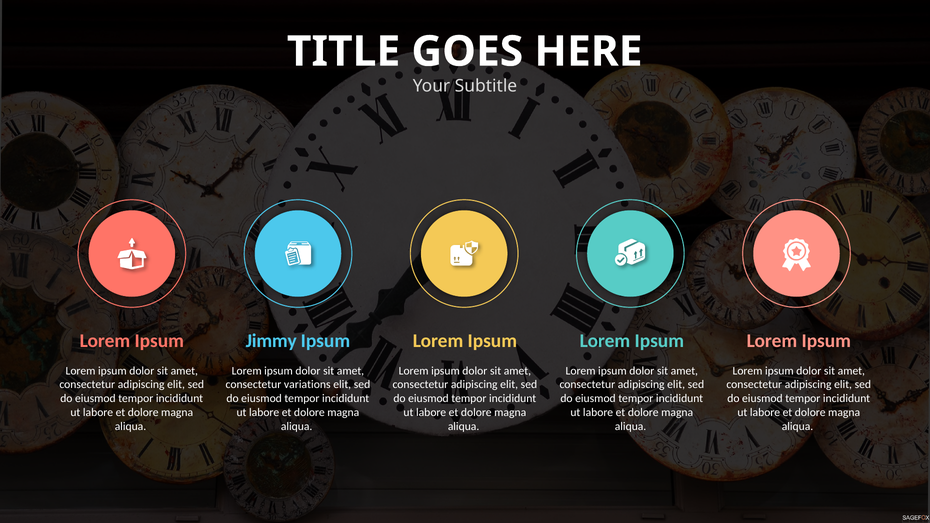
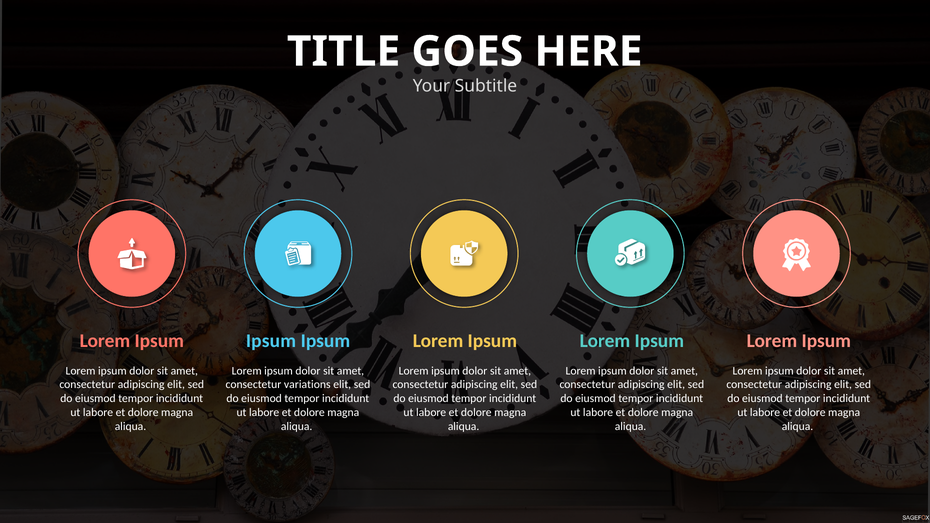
Jimmy: Jimmy -> Ipsum (271, 341)
